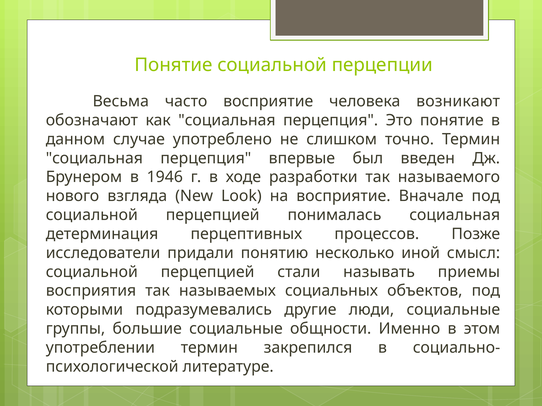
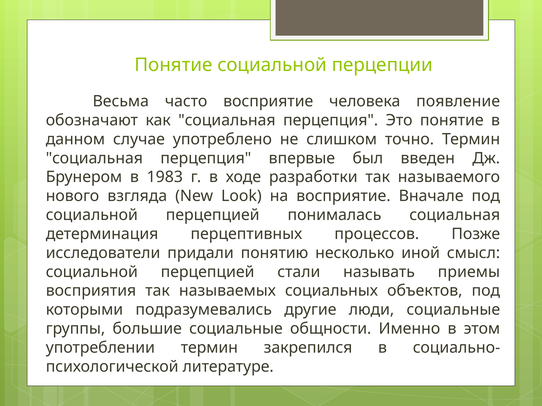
возникают: возникают -> появление (458, 101)
1946: 1946 -> 1983 (165, 177)
